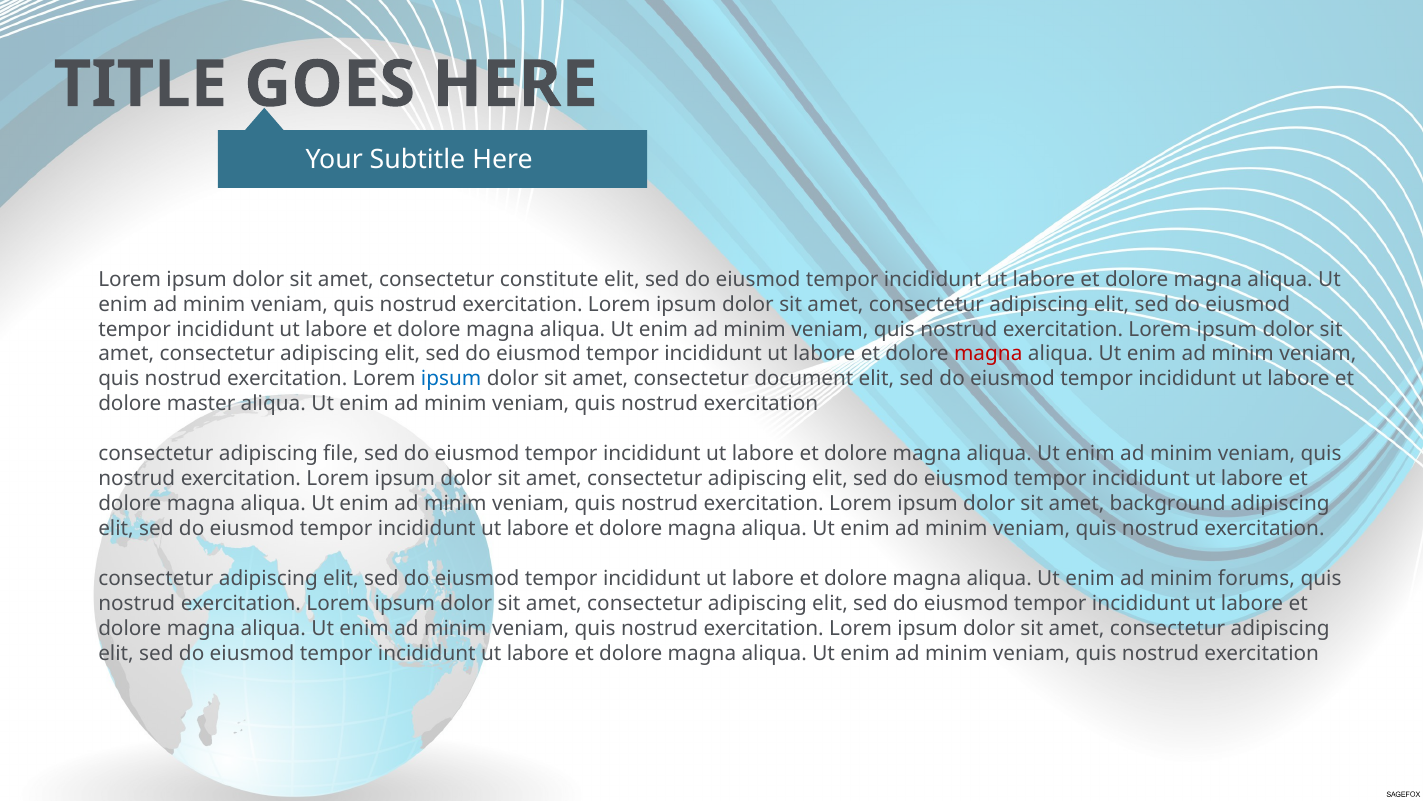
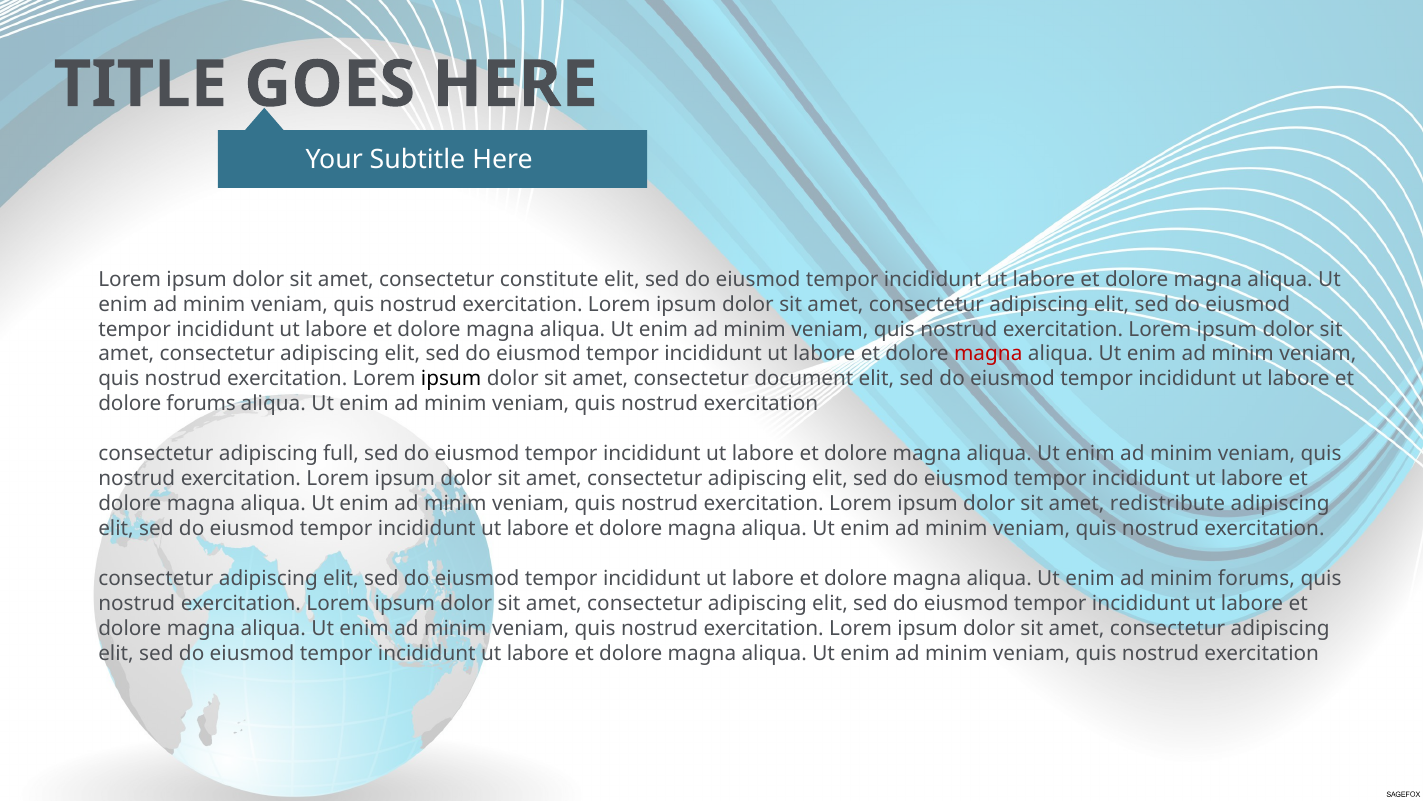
ipsum colour: blue -> black (451, 379)
dolore master: master -> forums (201, 404)
file: file -> full (341, 453)
background: background -> redistribute (1168, 503)
